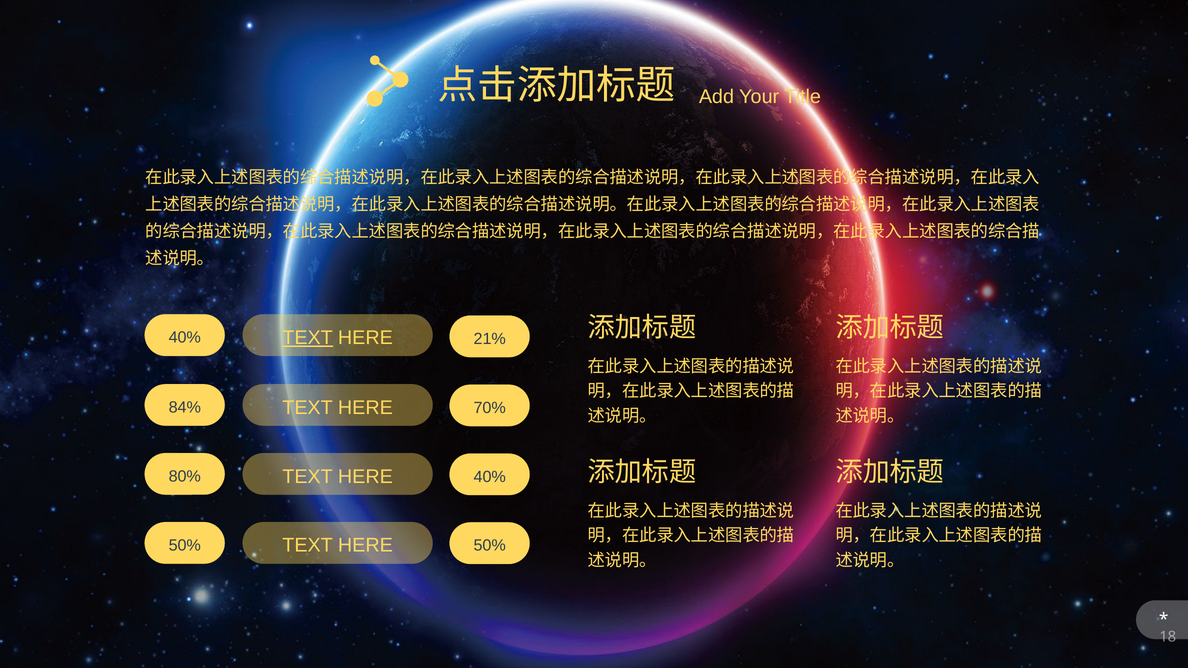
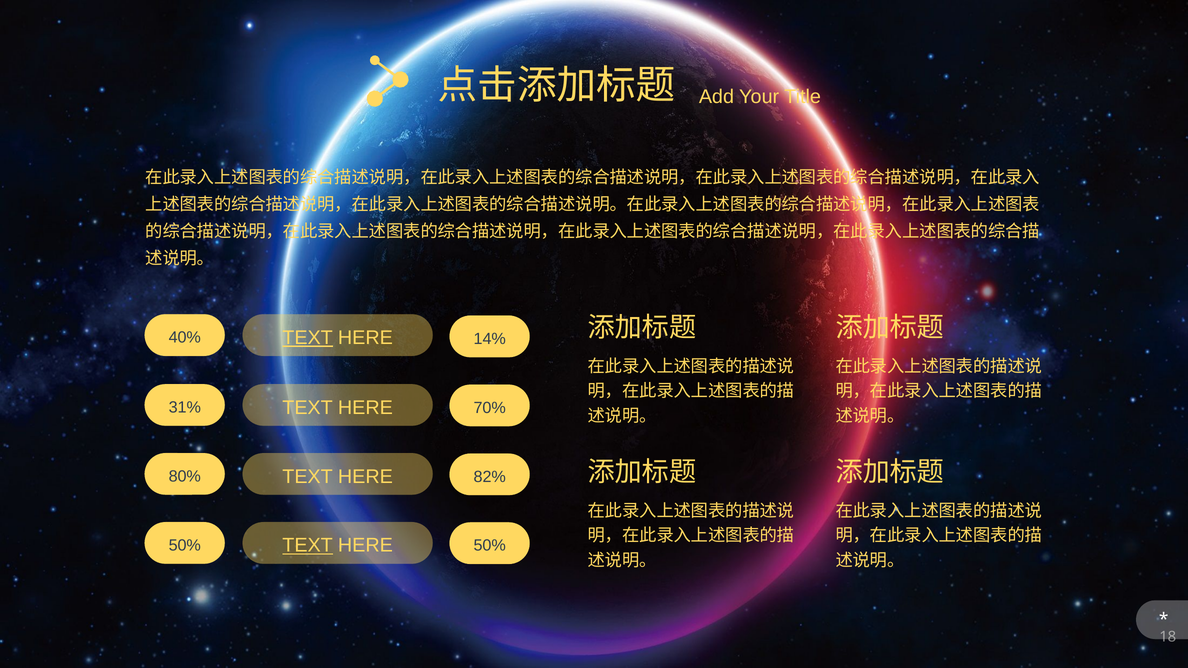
21%: 21% -> 14% (490, 339)
84%: 84% -> 31% (185, 408)
HERE 40%: 40% -> 82% (490, 477)
TEXT underline: none -> present (308, 546)
